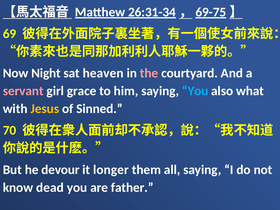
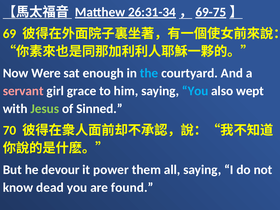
Night: Night -> Were (46, 73)
heaven: heaven -> enough (103, 73)
the colour: pink -> light blue (149, 73)
what: what -> wept (250, 91)
Jesus colour: yellow -> light green (45, 109)
longer: longer -> power (111, 170)
father: father -> found (132, 188)
